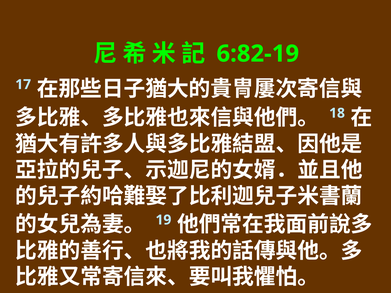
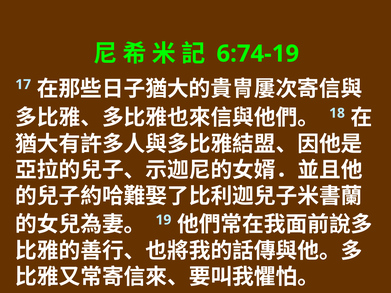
6:82-19: 6:82-19 -> 6:74-19 (258, 54)
